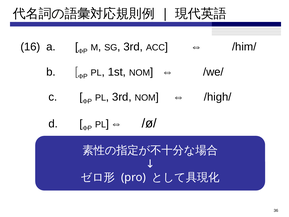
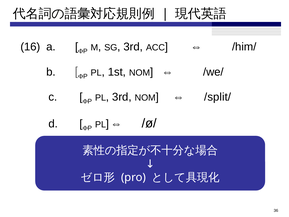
/high/: /high/ -> /split/ (218, 97)
